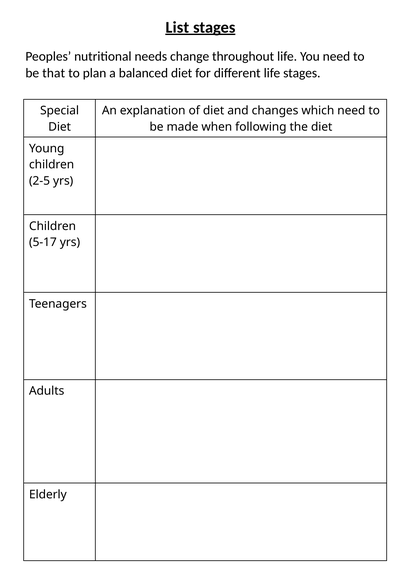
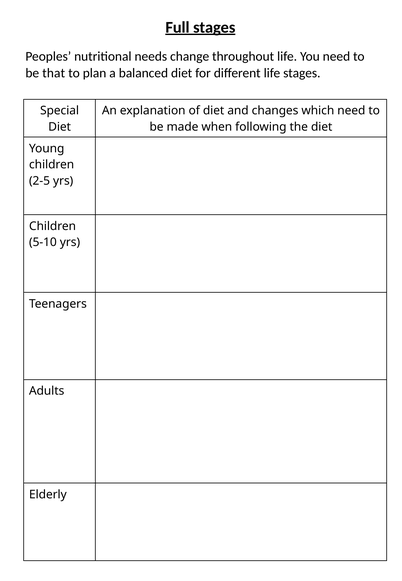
List: List -> Full (177, 27)
5-17: 5-17 -> 5-10 (43, 242)
